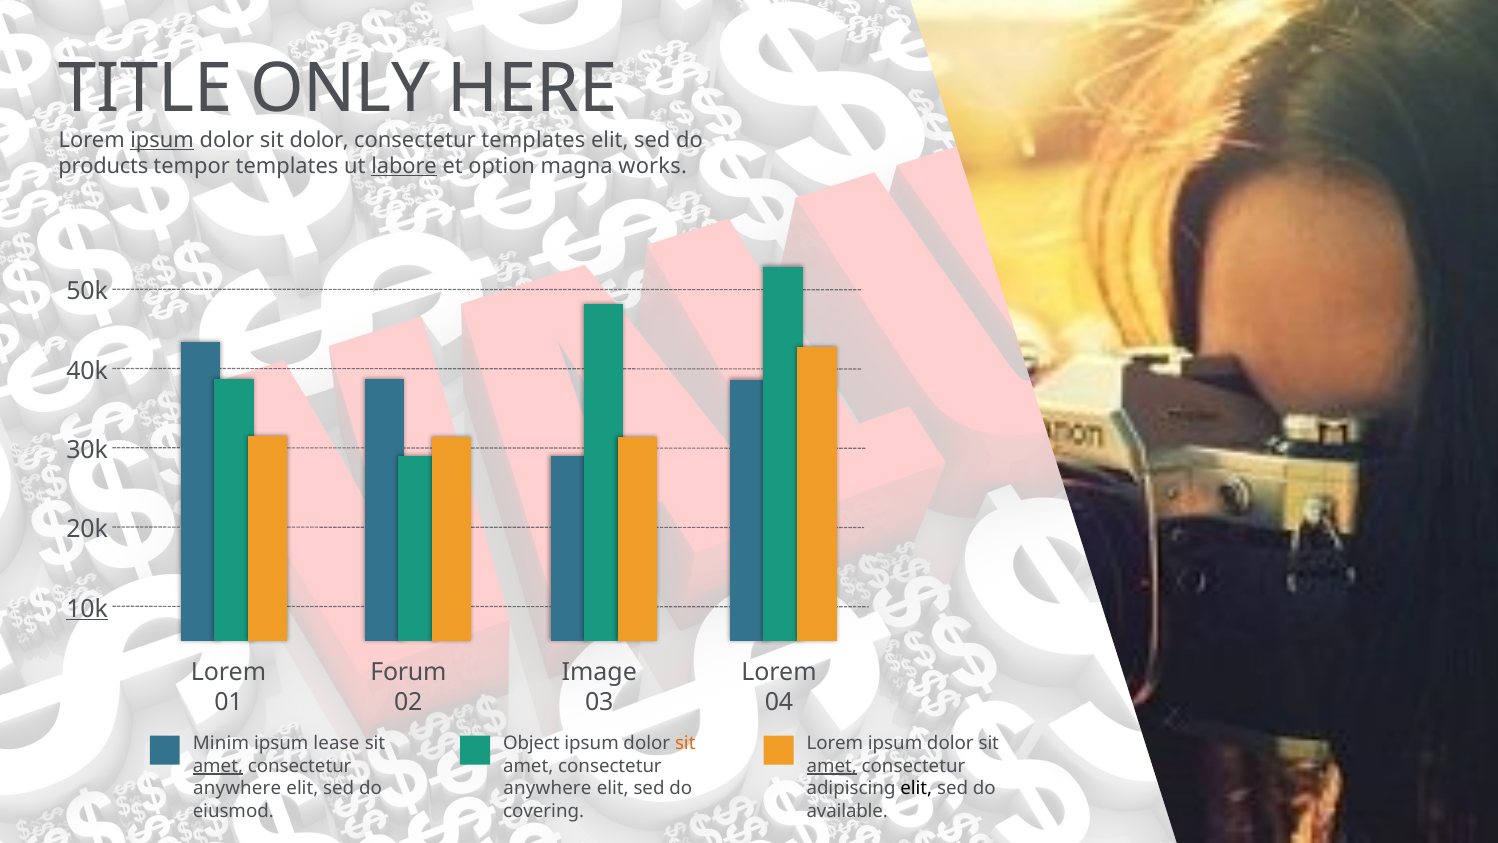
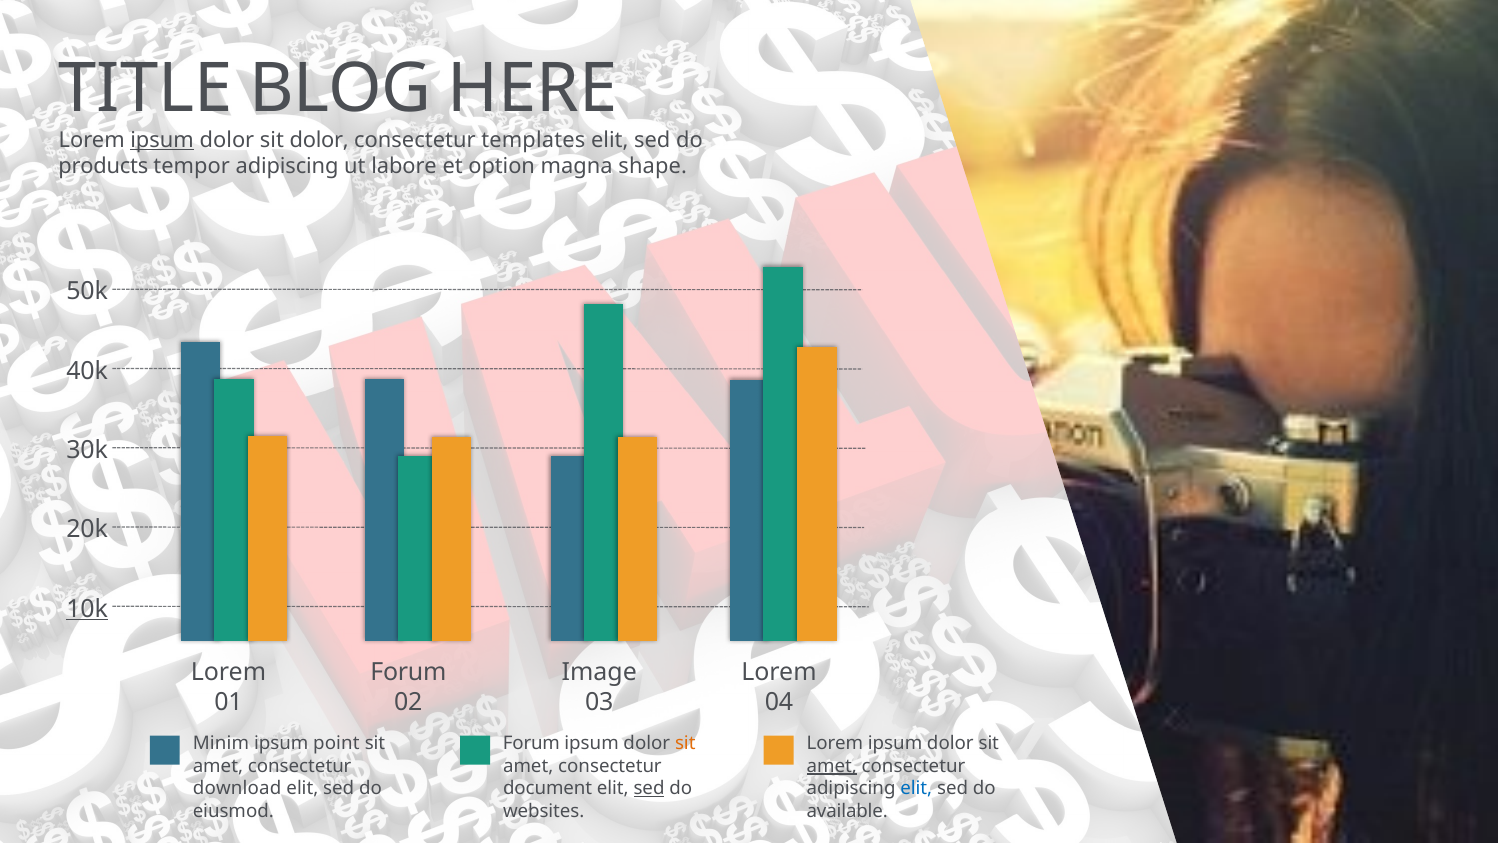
ONLY: ONLY -> BLOG (340, 89)
tempor templates: templates -> adipiscing (287, 166)
labore underline: present -> none (404, 166)
works: works -> shape (653, 166)
lease: lease -> point (336, 743)
Object: Object -> Forum (531, 743)
amet underline: present -> none (218, 766)
anywhere: anywhere -> download (237, 788)
anywhere: anywhere -> document (548, 788)
sed underline: none -> present (649, 788)
elit colour: black -> blue (916, 788)
covering: covering -> websites (544, 811)
